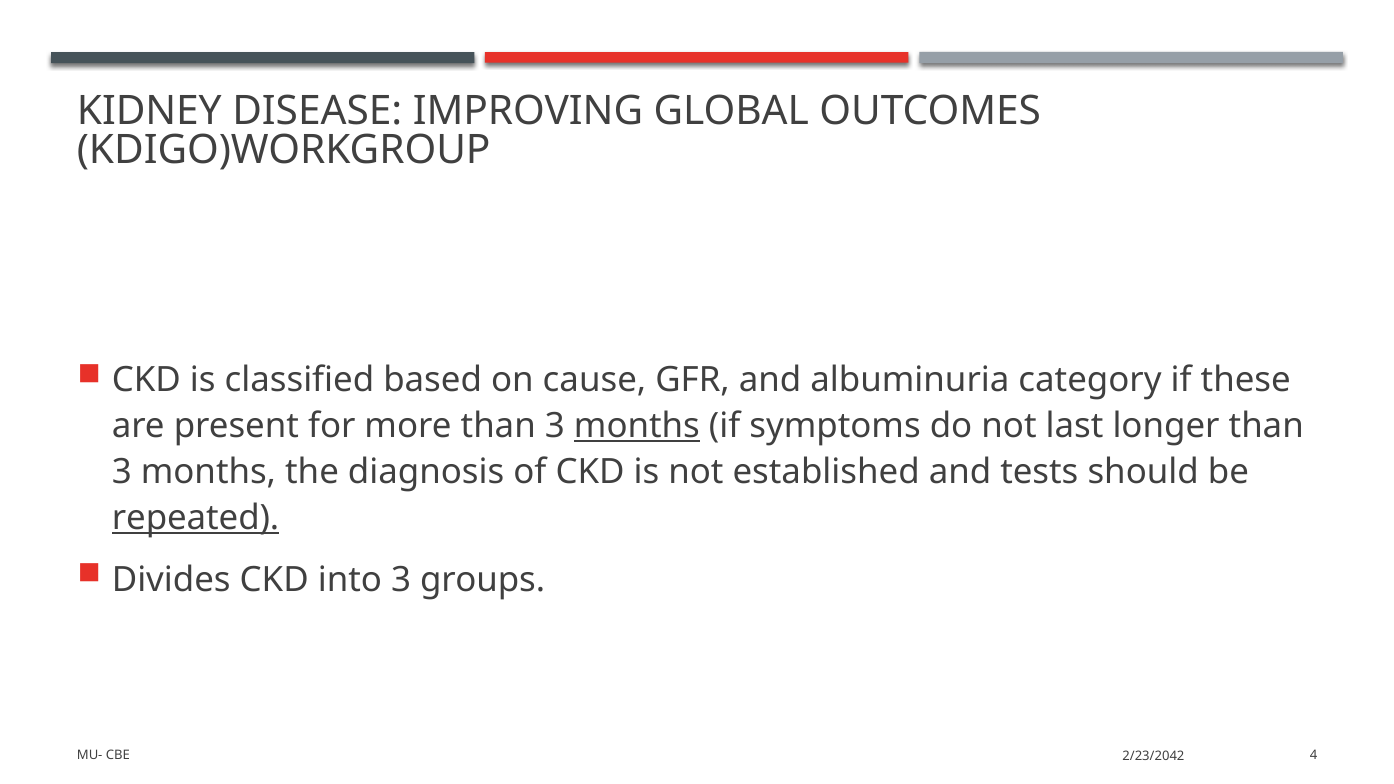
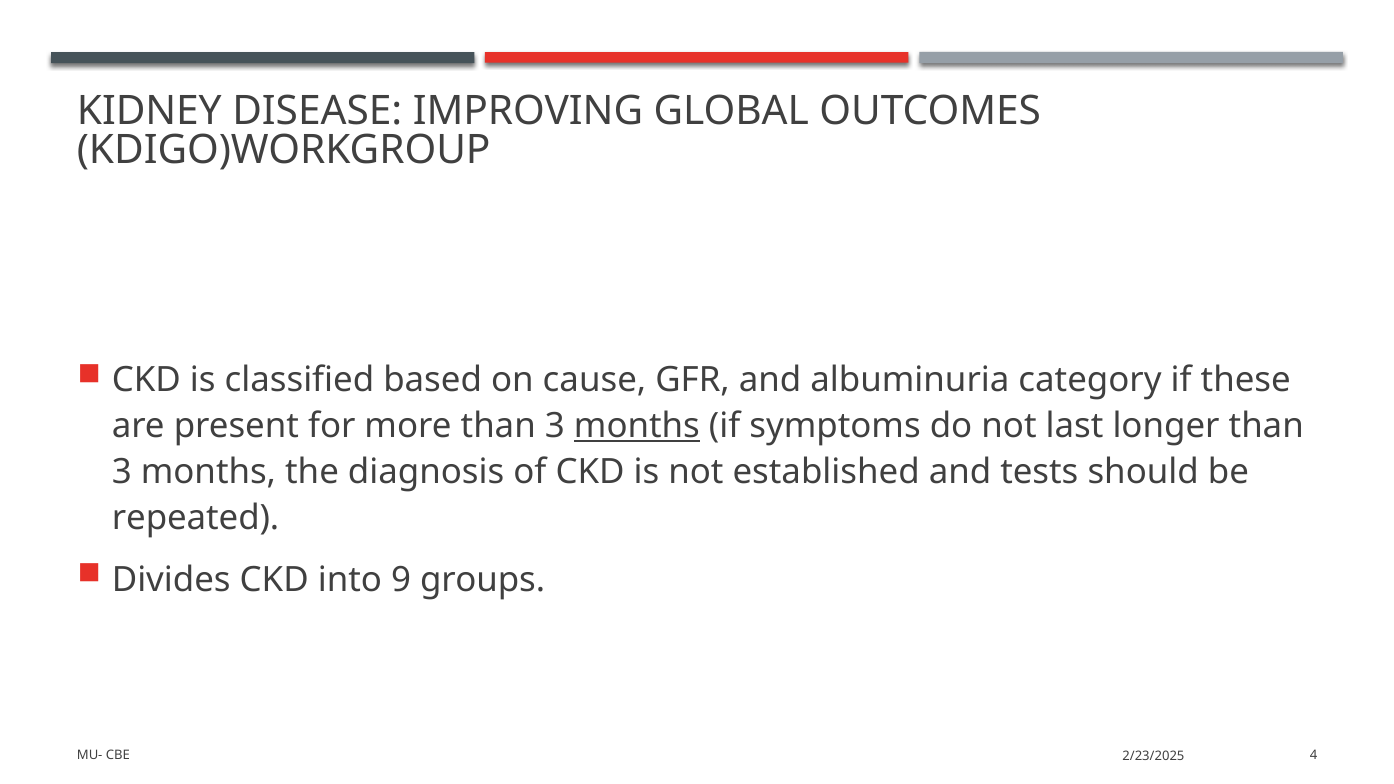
repeated underline: present -> none (196, 518)
into 3: 3 -> 9 (401, 580)
2/23/2042: 2/23/2042 -> 2/23/2025 (1153, 756)
